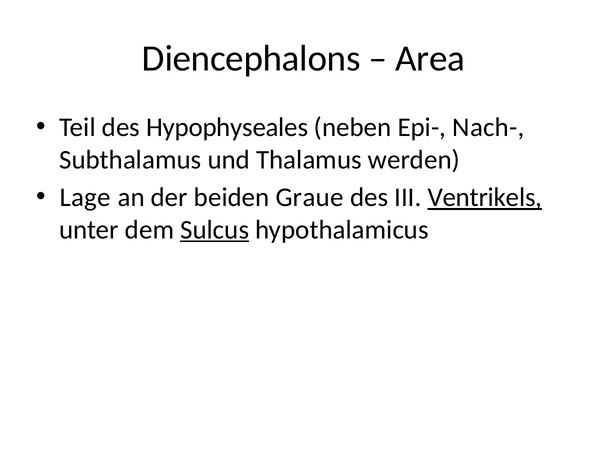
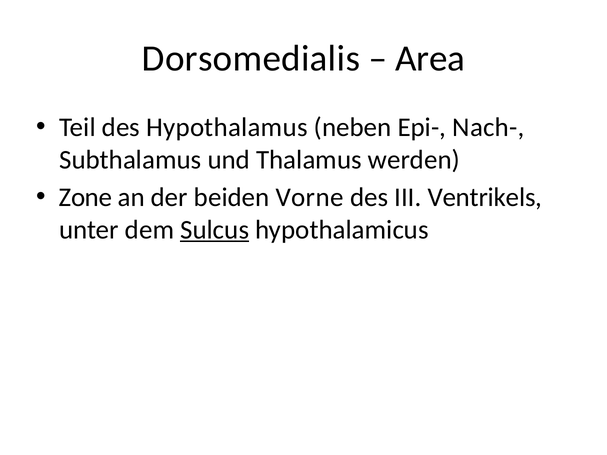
Diencephalons: Diencephalons -> Dorsomedialis (251, 59)
Hypophyseales: Hypophyseales -> Hypothalamus (227, 127)
Lage: Lage -> Zone (85, 198)
Graue: Graue -> Vorne (310, 198)
Ventrikels underline: present -> none (485, 198)
